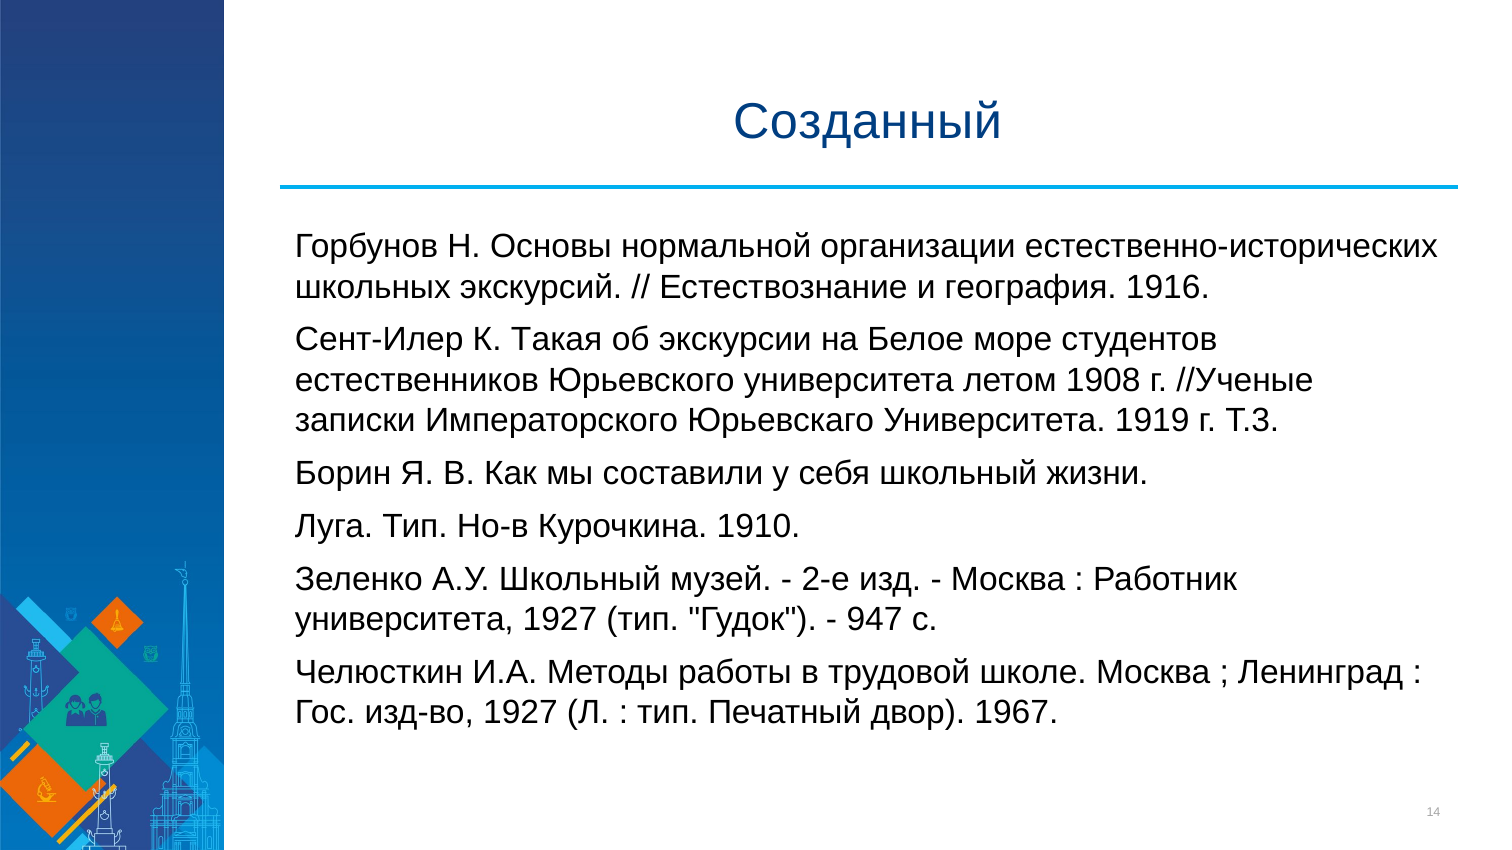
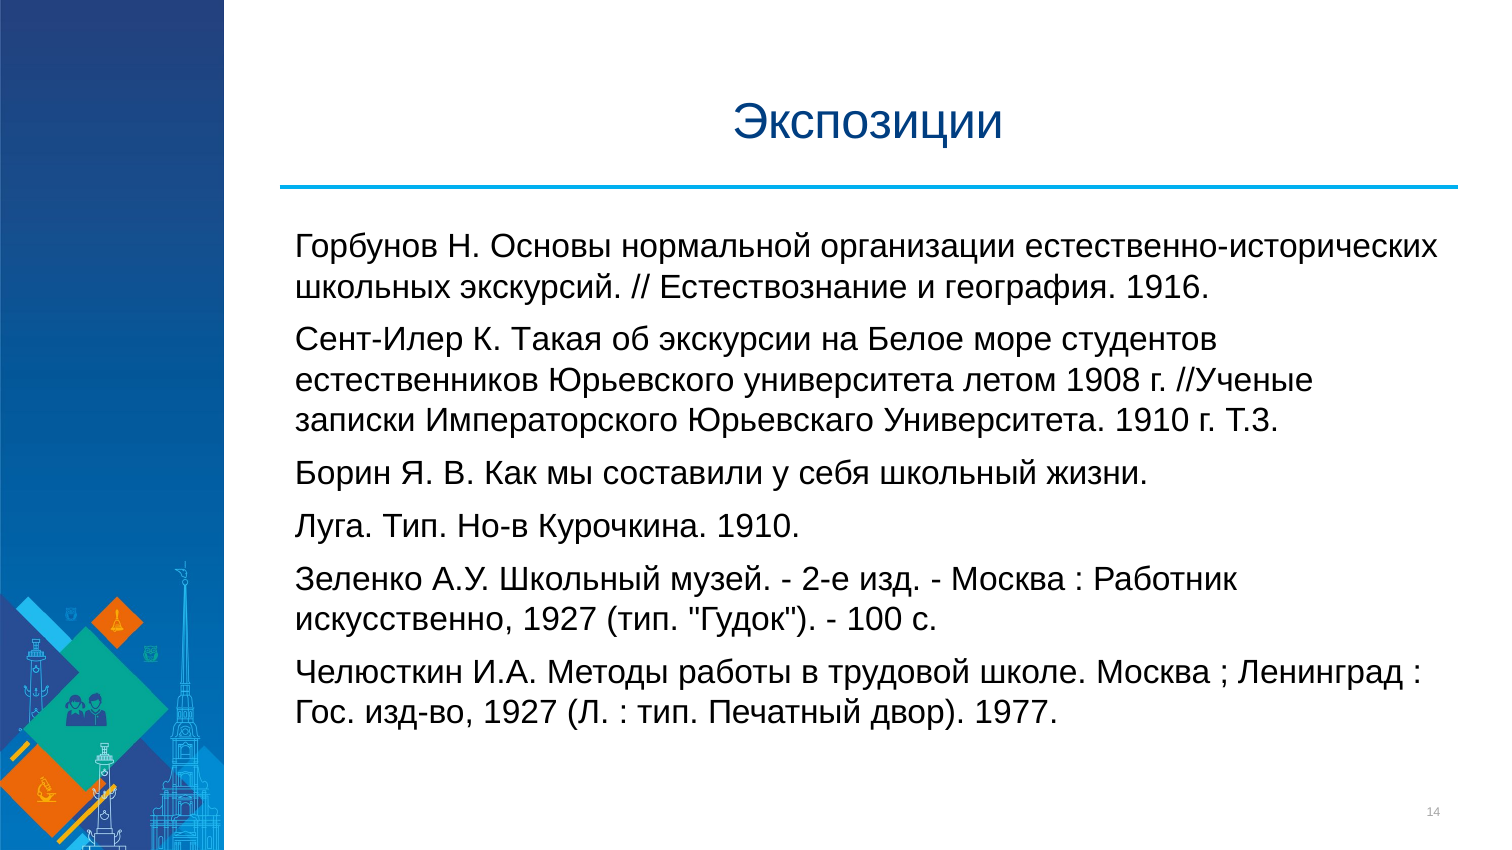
Созданный: Созданный -> Экспозиции (868, 122)
Университета 1919: 1919 -> 1910 (1152, 421)
университета: университета -> искусственно (404, 620)
947: 947 -> 100 (875, 620)
1967: 1967 -> 1977 (1016, 713)
